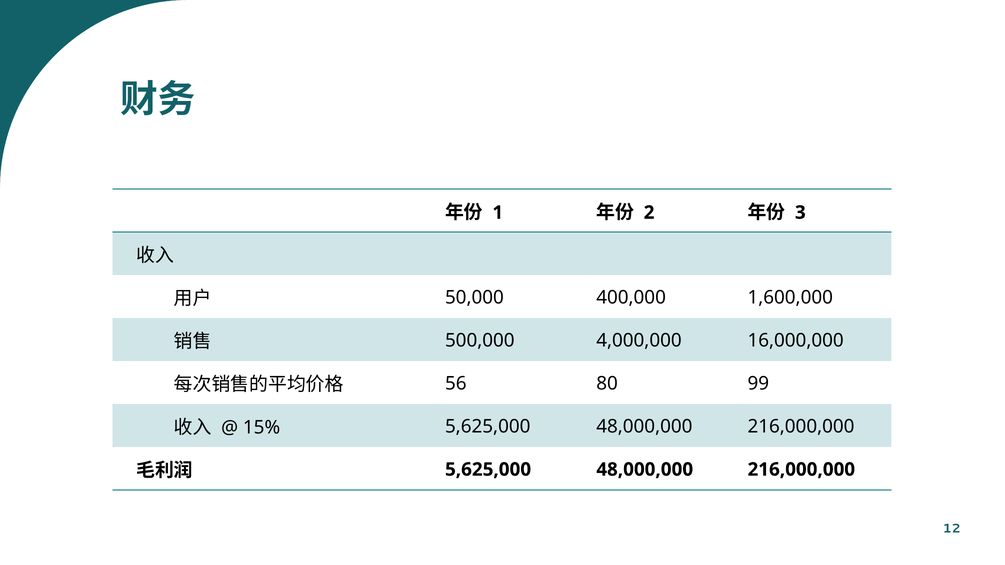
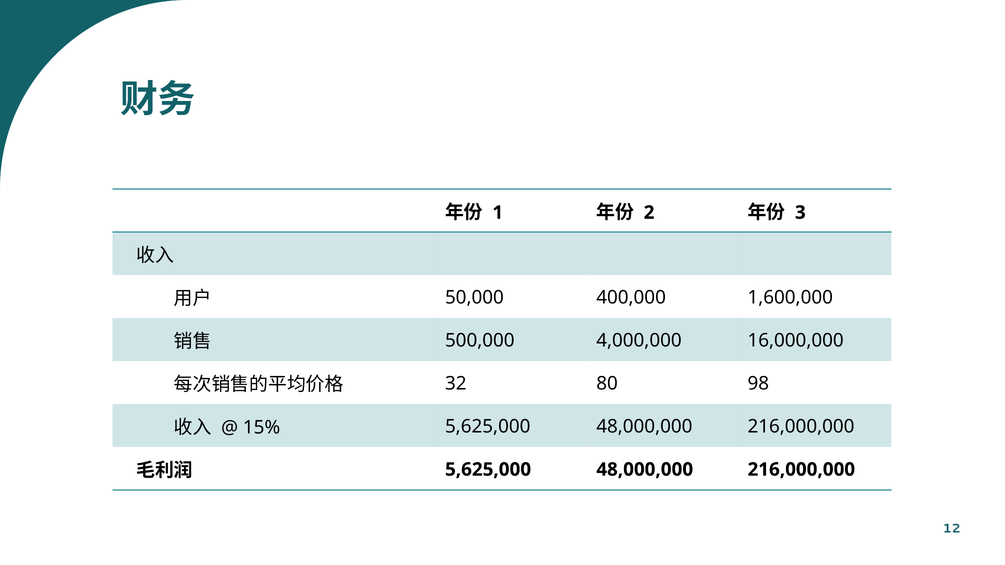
56: 56 -> 32 (456, 384)
99: 99 -> 98 (758, 384)
